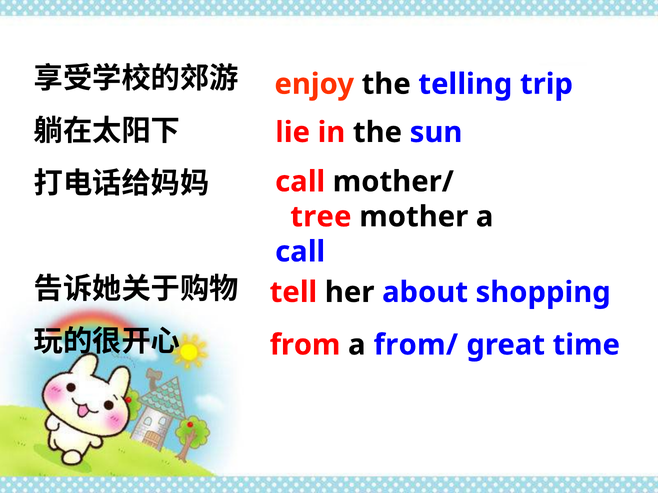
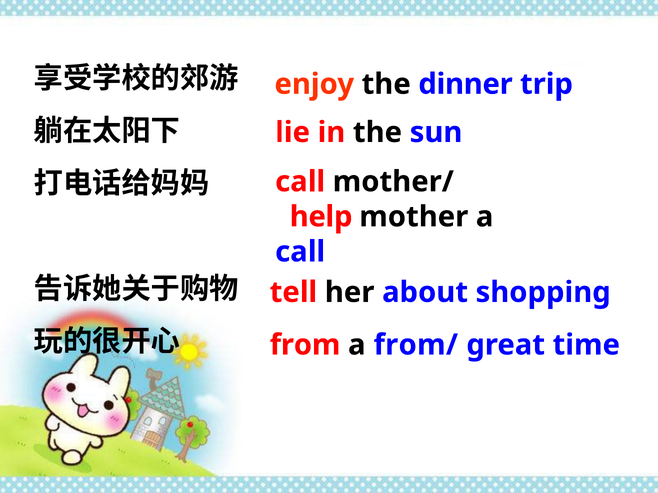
telling: telling -> dinner (466, 84)
tree: tree -> help (321, 217)
